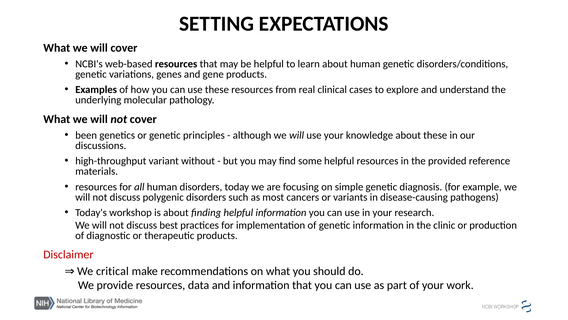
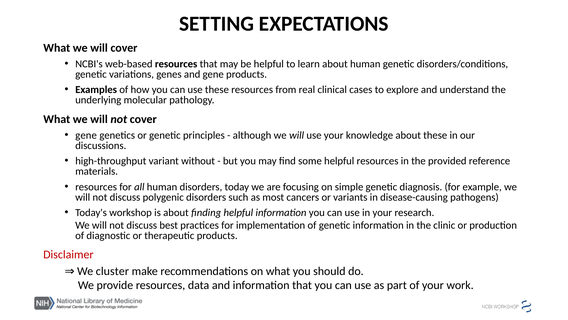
been: been -> gene (86, 135)
critical: critical -> cluster (112, 271)
